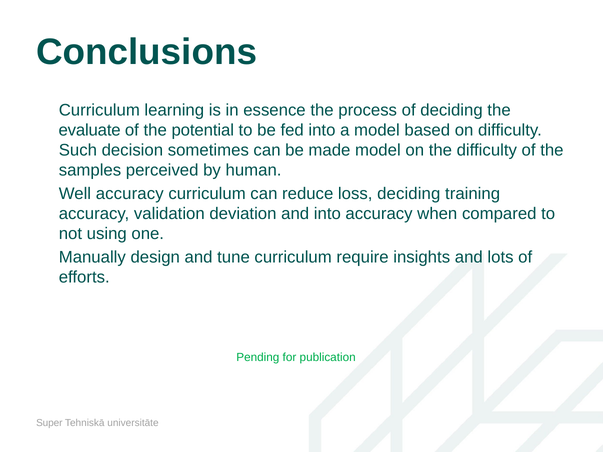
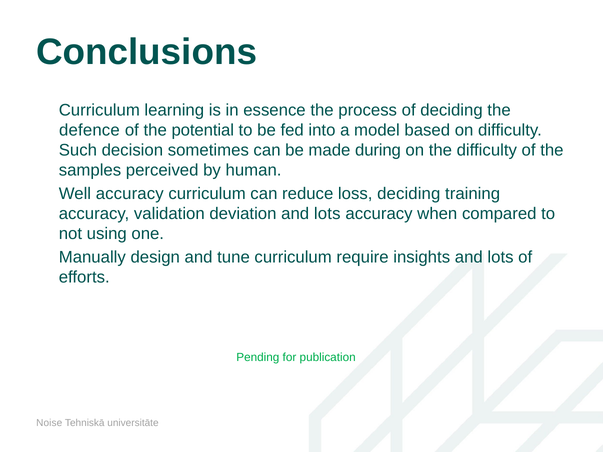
evaluate: evaluate -> defence (89, 130)
made model: model -> during (378, 150)
into: into -> lots (327, 214)
Super: Super -> Noise (49, 423)
